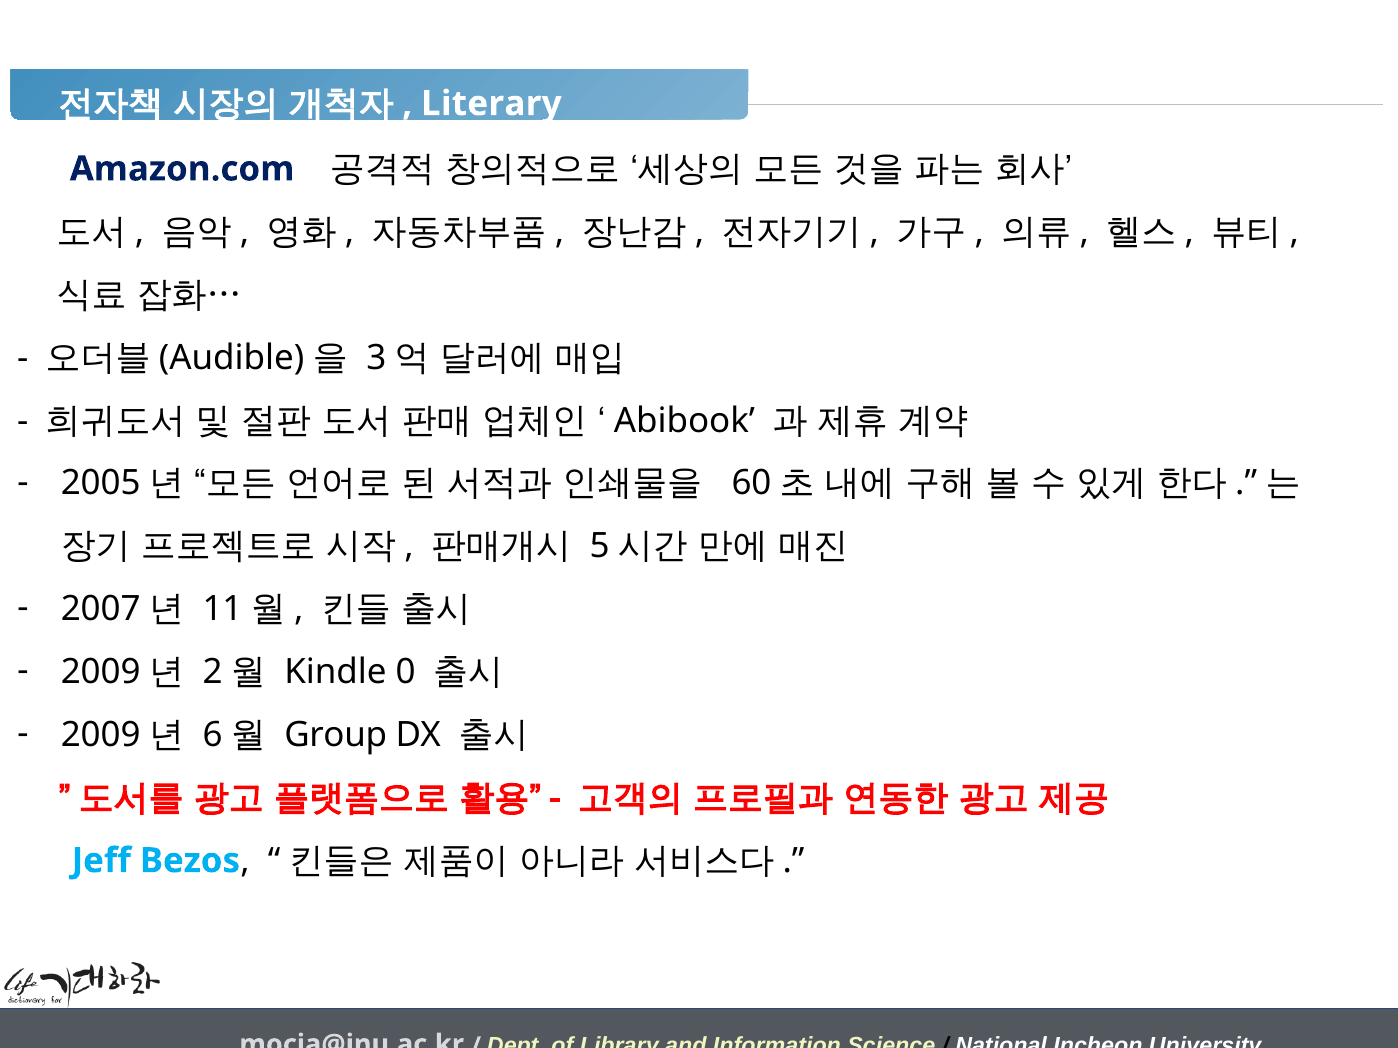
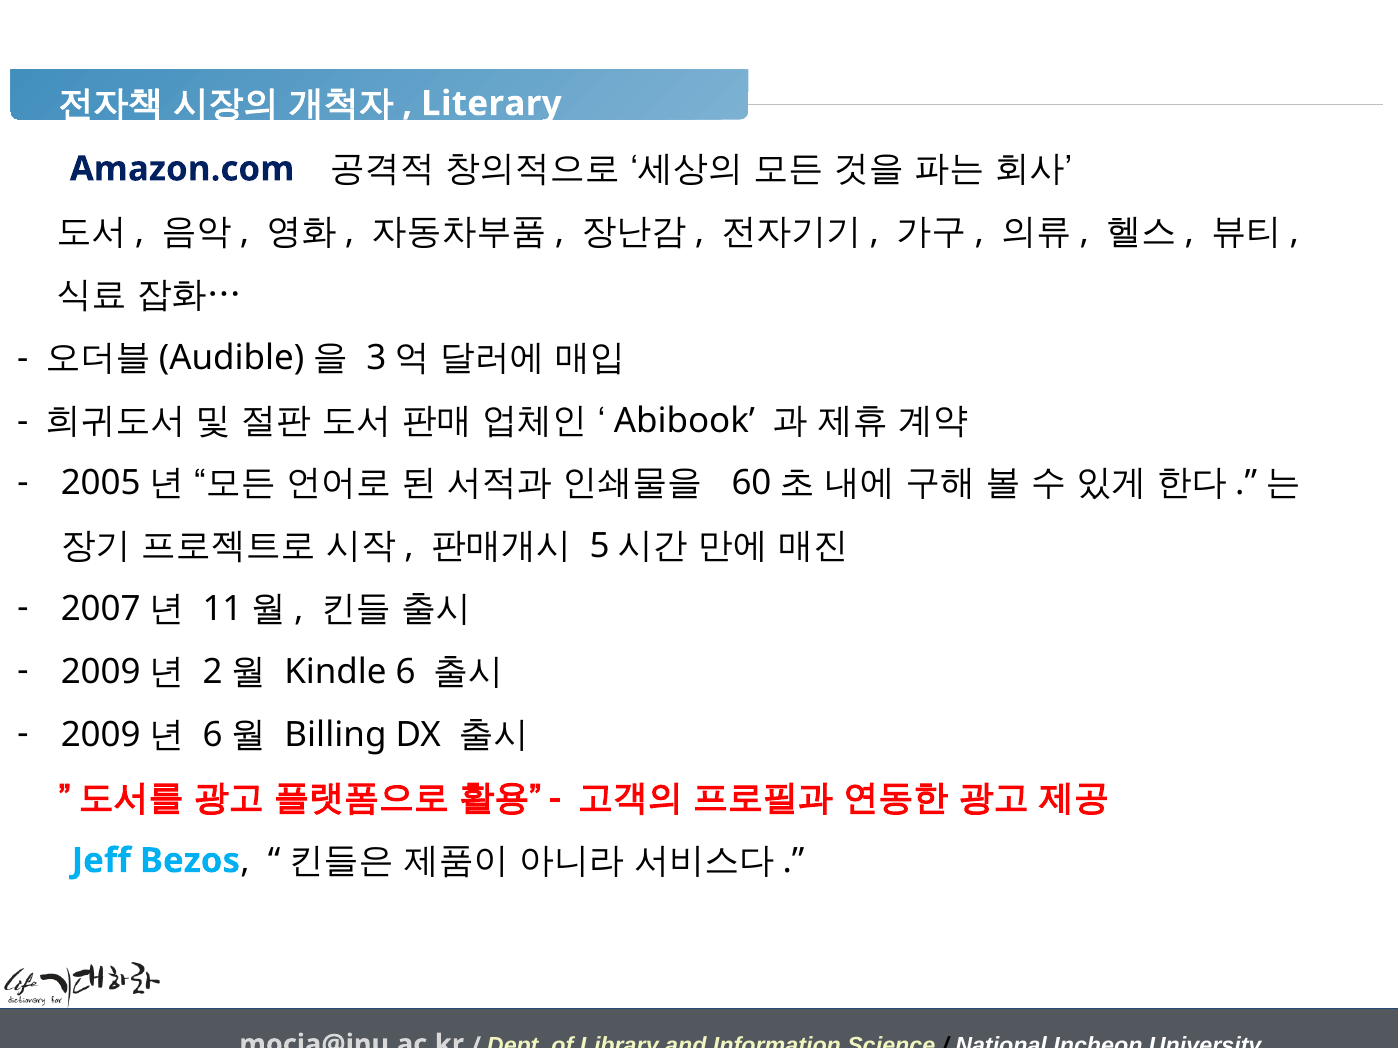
0: 0 -> 6 (406, 672)
Group: Group -> Billing (335, 735)
